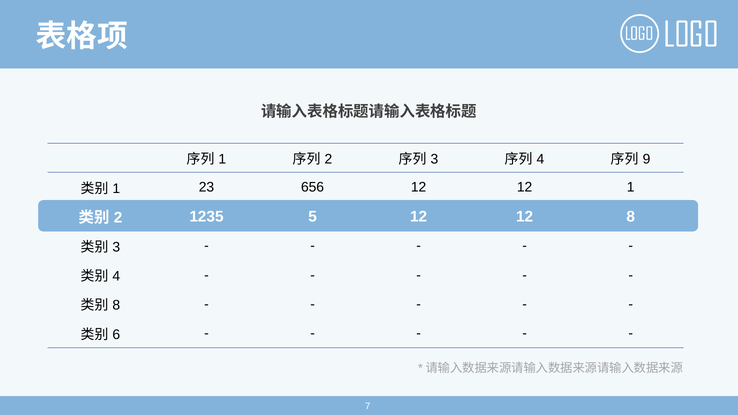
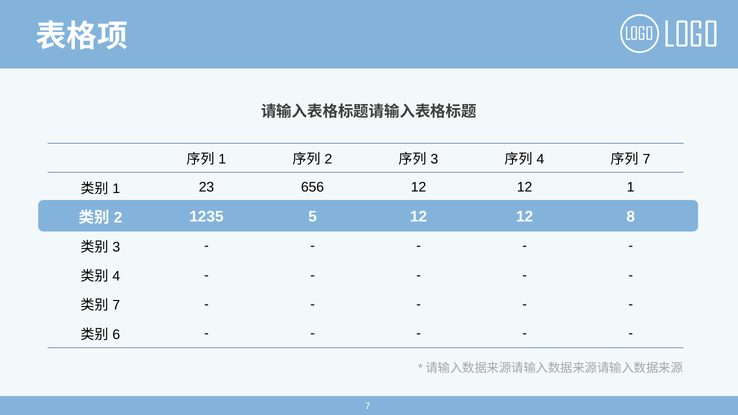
9: 9 -> 7 (646, 159)
8: 8 -> 7 (116, 306)
